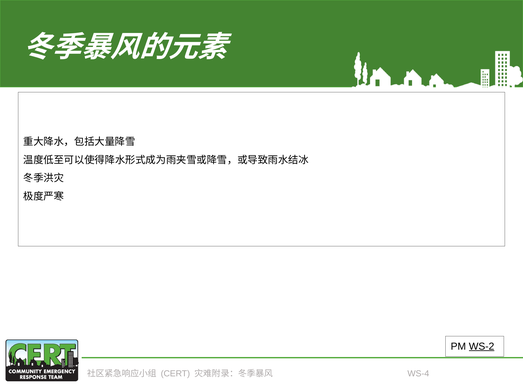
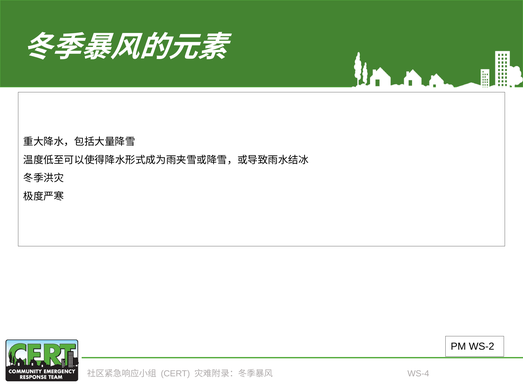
WS-2 underline: present -> none (482, 347)
